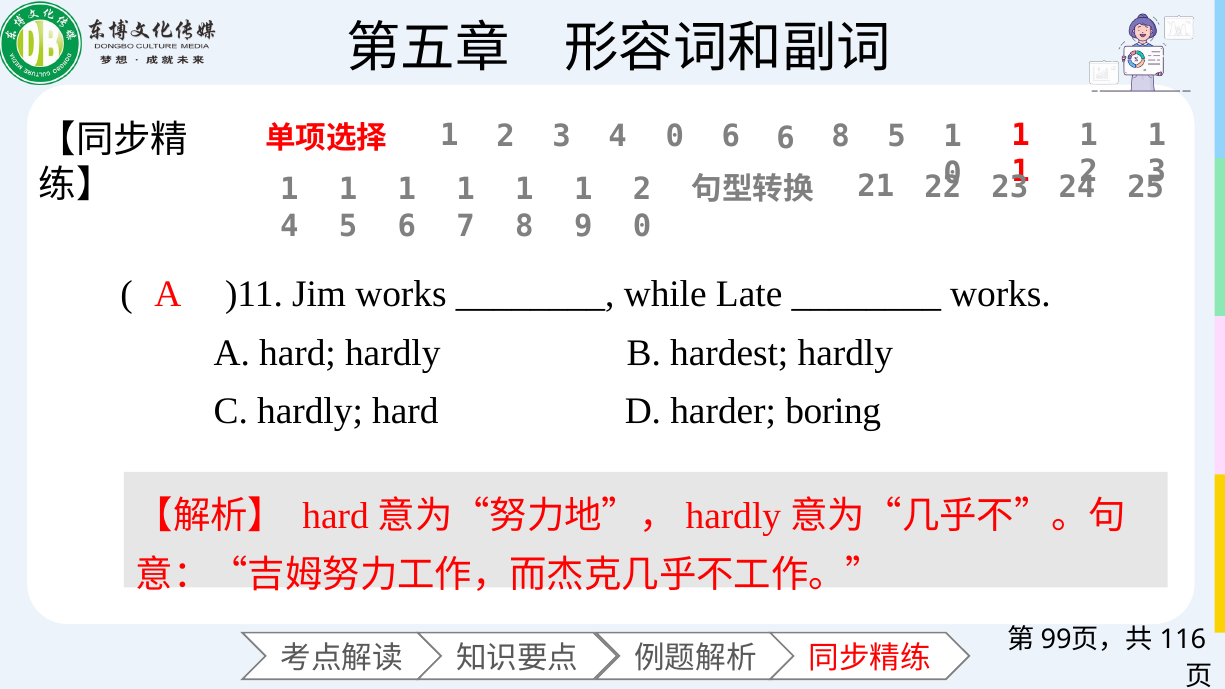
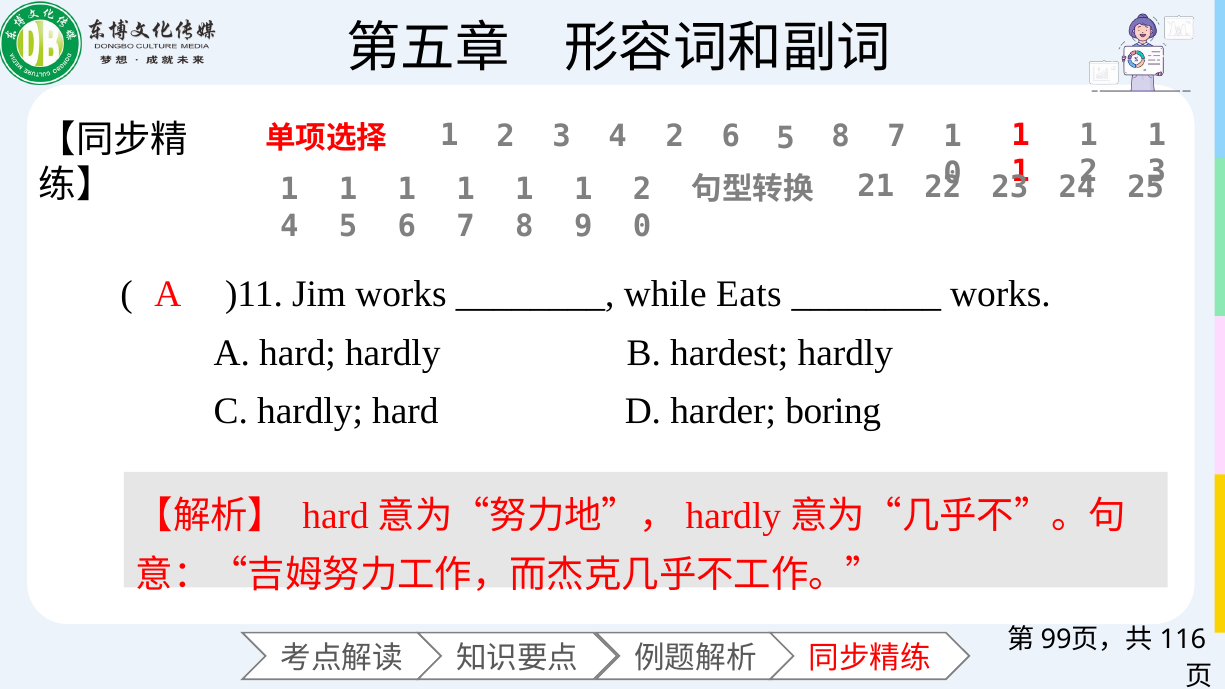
4 0: 0 -> 2 (675, 137)
6 6: 6 -> 5 (786, 138)
8 5: 5 -> 7 (897, 137)
Late: Late -> Eats (749, 295)
